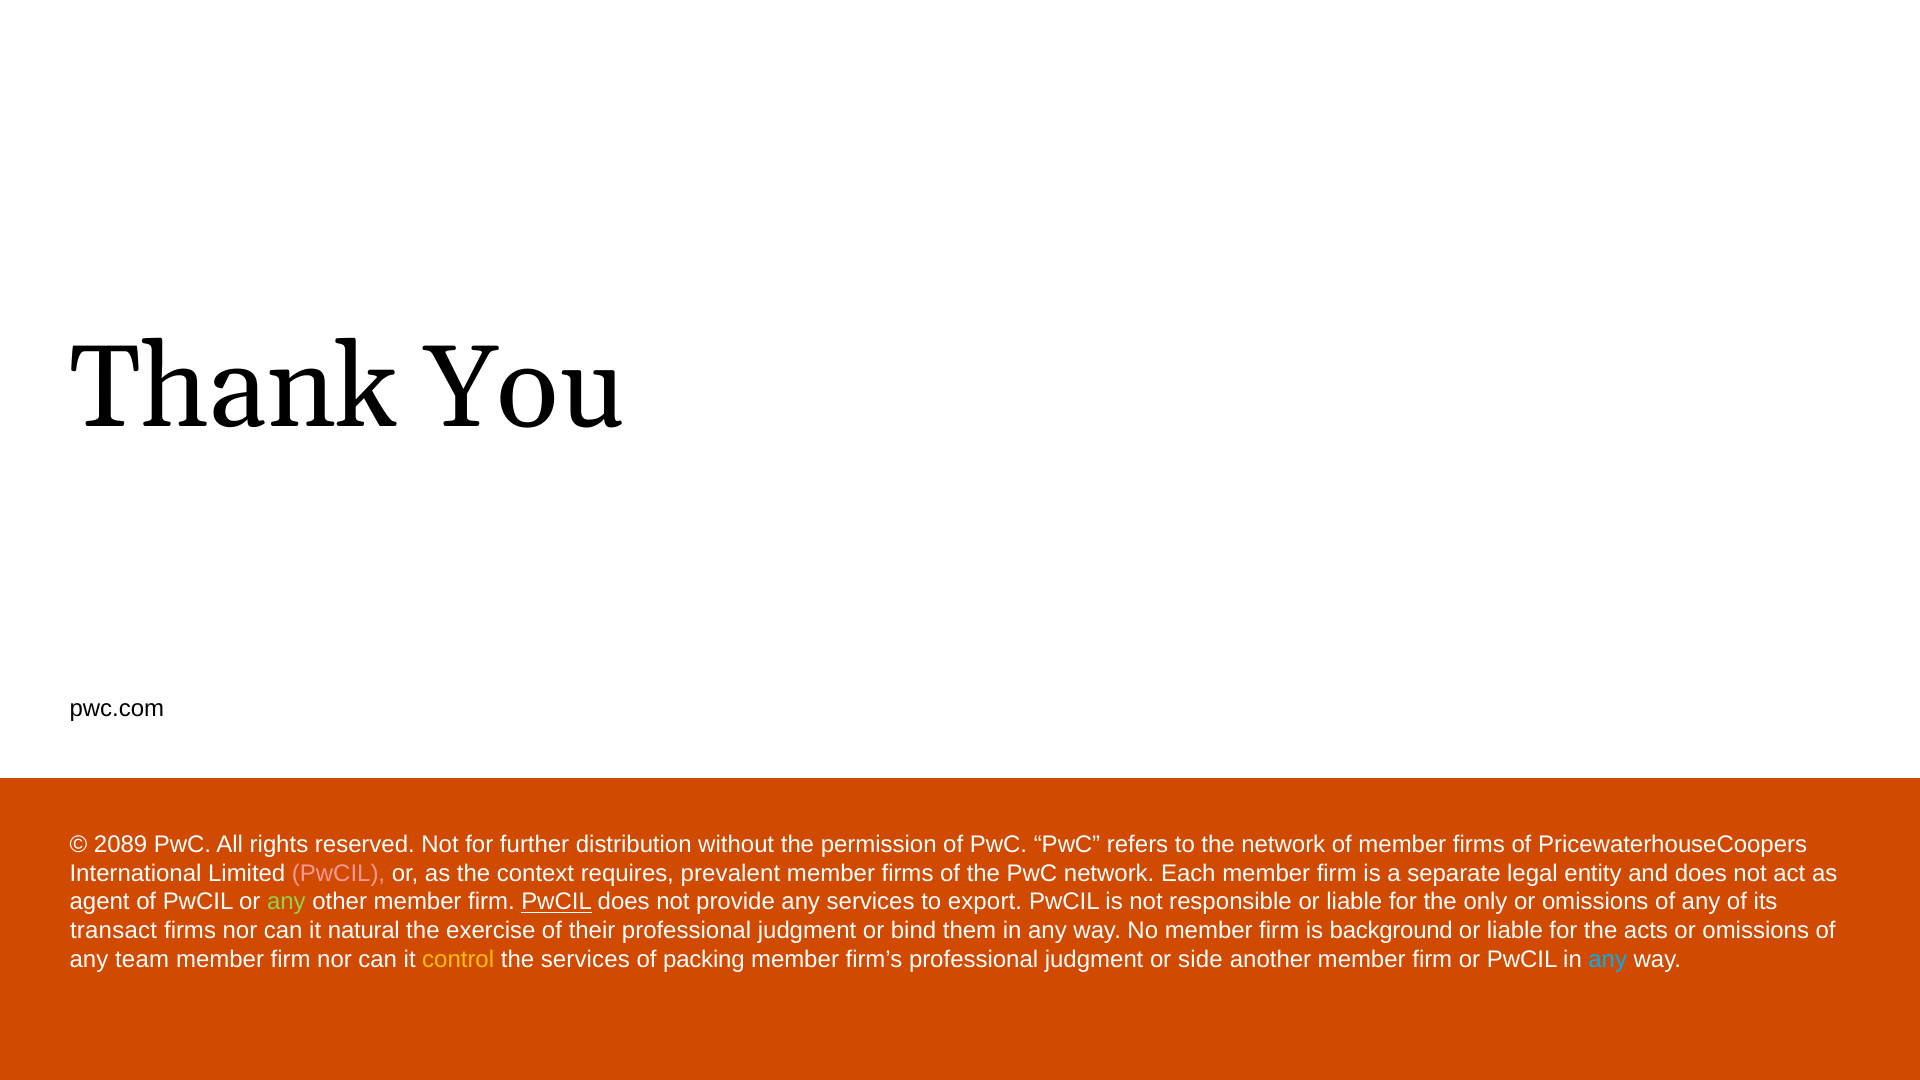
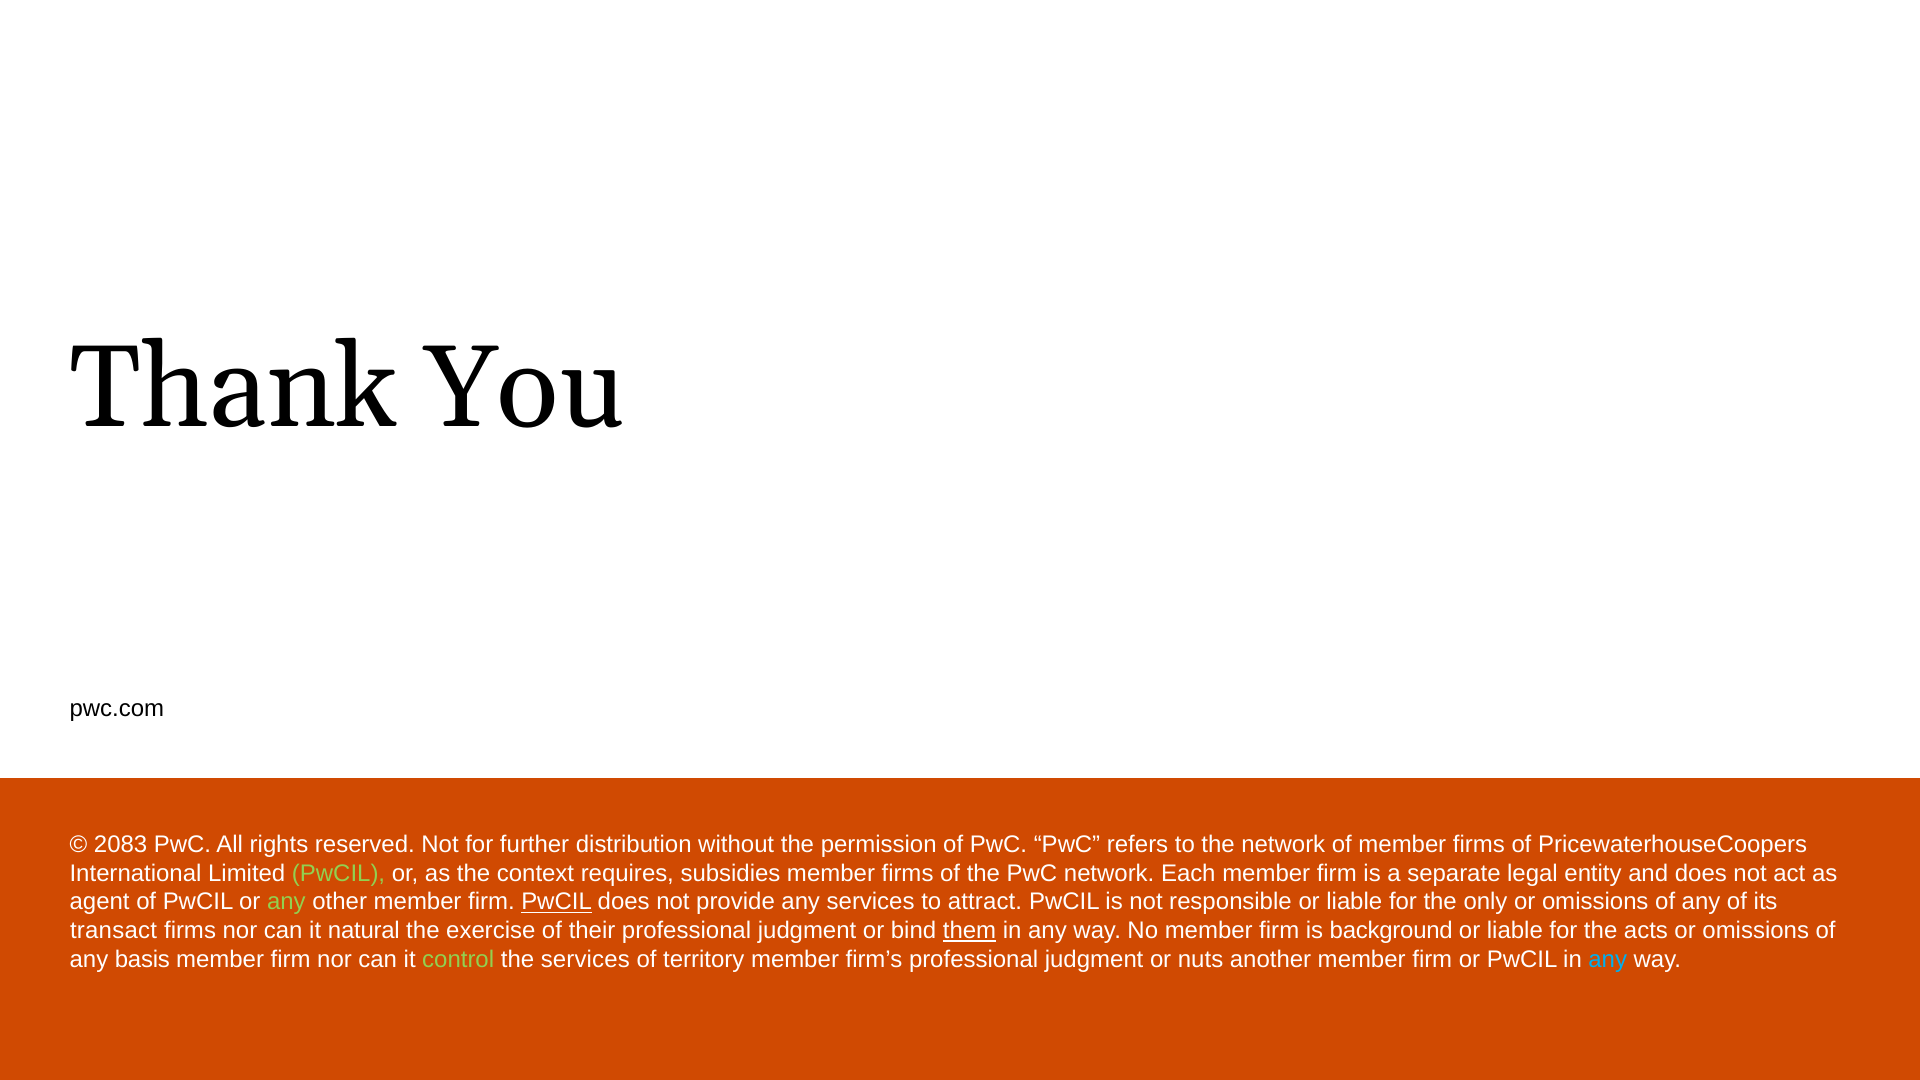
2089: 2089 -> 2083 (121, 844)
PwCIL colour: pink -> light green (339, 873)
prevalent: prevalent -> subsidies (730, 873)
export: export -> attract (985, 902)
them underline: none -> present (970, 931)
team: team -> basis (142, 960)
control colour: yellow -> light green (458, 960)
packing: packing -> territory (704, 960)
side: side -> nuts (1201, 960)
